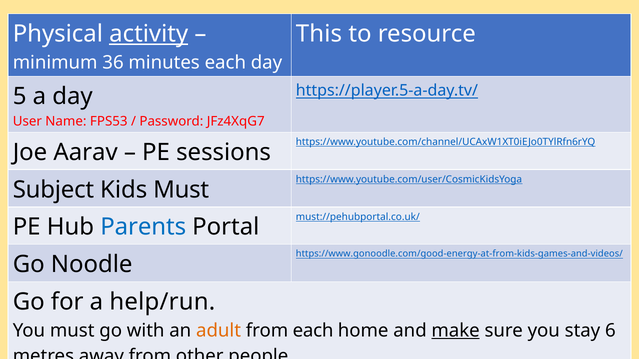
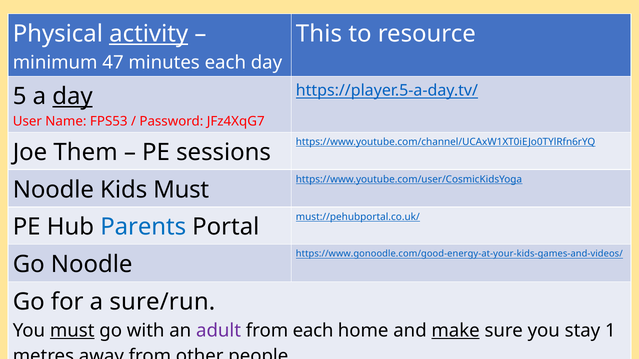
36: 36 -> 47 (113, 63)
day underline: none -> present (73, 97)
Aarav: Aarav -> Them (86, 152)
Subject: Subject -> Noodle (53, 190)
https://www.gonoodle.com/good-energy-at-from-kids-games-and-videos/: https://www.gonoodle.com/good-energy-at-from-kids-games-and-videos/ -> https://www.gonoodle.com/good-energy-at-your-kids-games-and-videos/ (459, 254)
help/run: help/run -> sure/run (162, 302)
must underline: none -> present (72, 331)
adult colour: orange -> purple (219, 331)
6: 6 -> 1 (610, 331)
